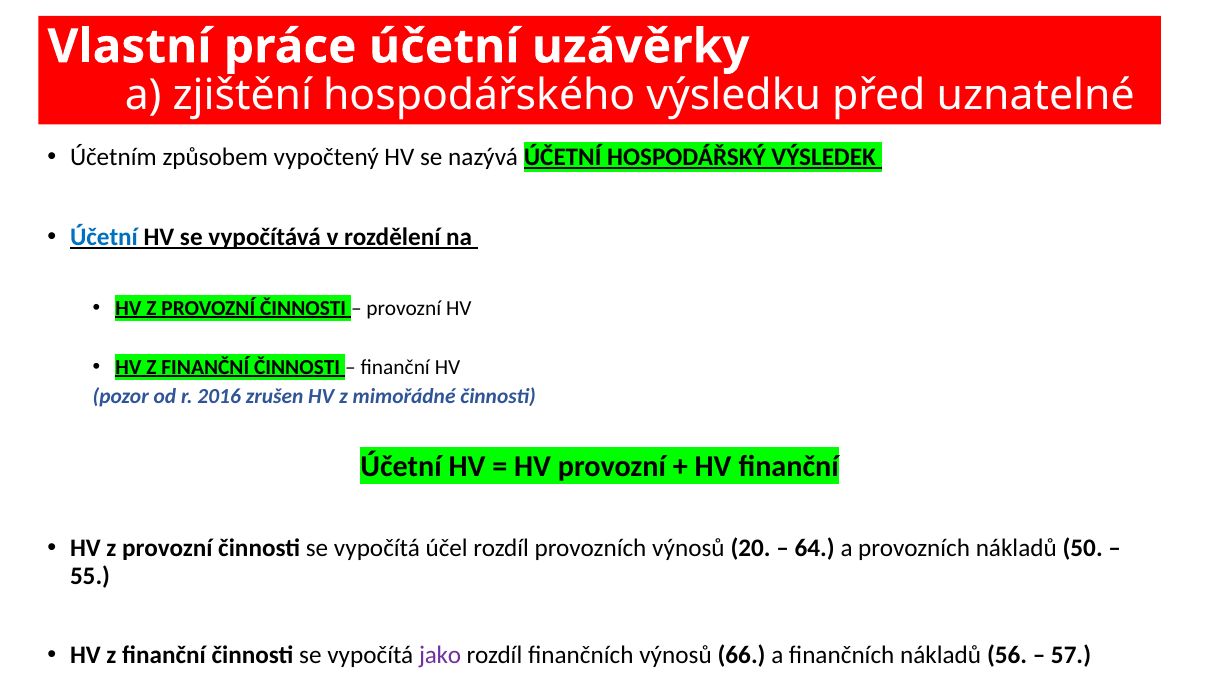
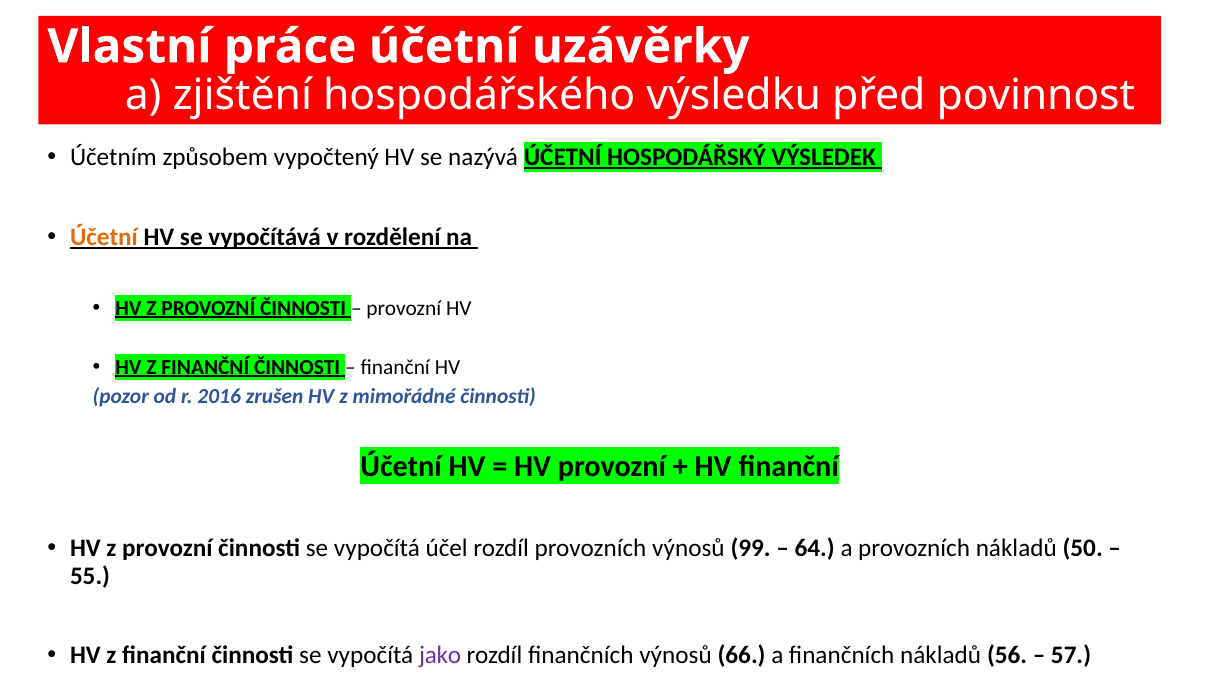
uznatelné: uznatelné -> povinnost (1036, 96)
Účetní colour: blue -> orange (104, 237)
20: 20 -> 99 (751, 548)
